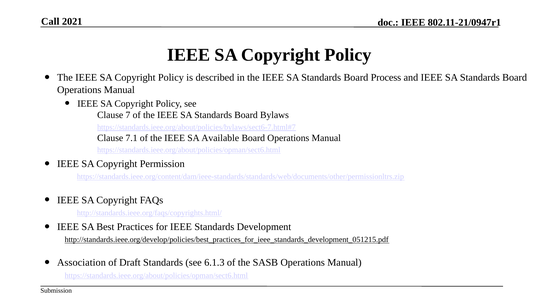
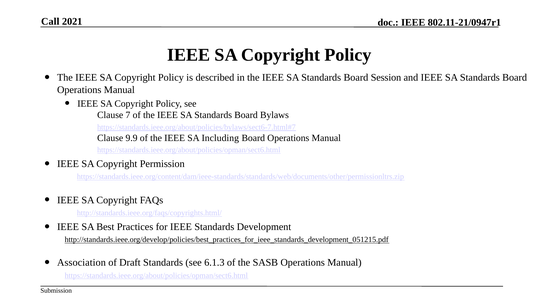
Process: Process -> Session (386, 78)
7.1: 7.1 -> 9.9 (132, 138)
Available: Available -> Including (220, 138)
